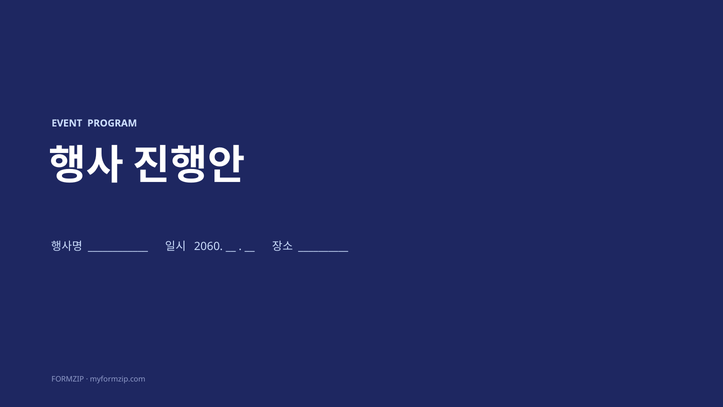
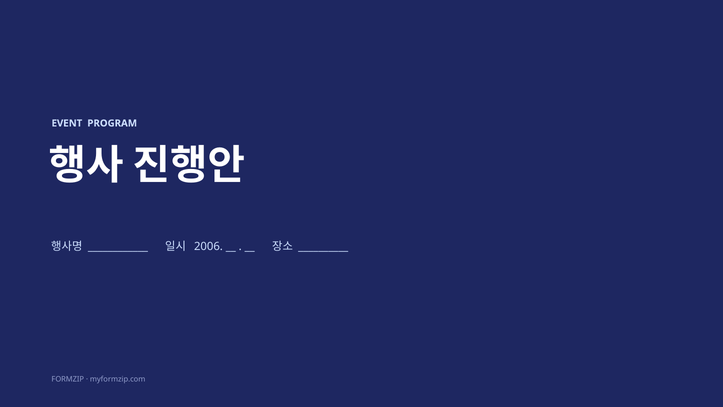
2060: 2060 -> 2006 (208, 246)
